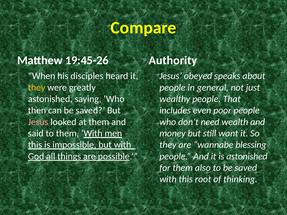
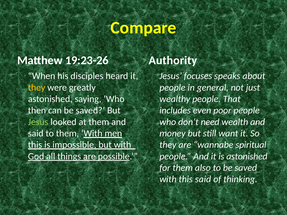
19:45-26: 19:45-26 -> 19:23-26 (87, 60)
obeyed: obeyed -> focuses (198, 76)
Jesus colour: pink -> light green (38, 122)
blessing: blessing -> spiritual (251, 145)
this root: root -> said (203, 179)
